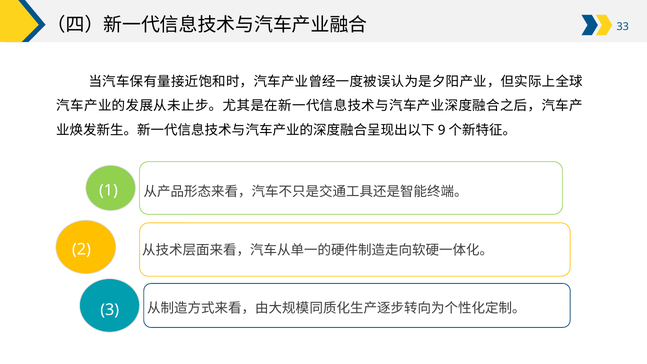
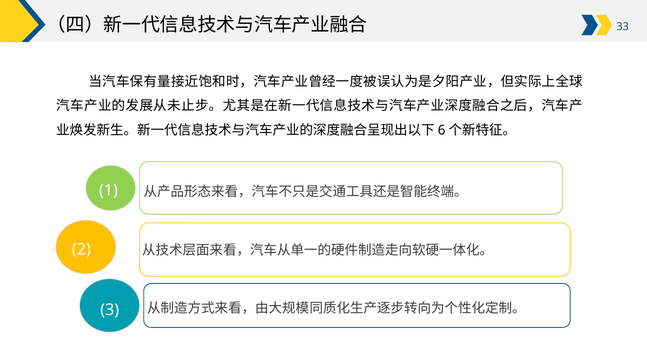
9: 9 -> 6 (442, 130)
